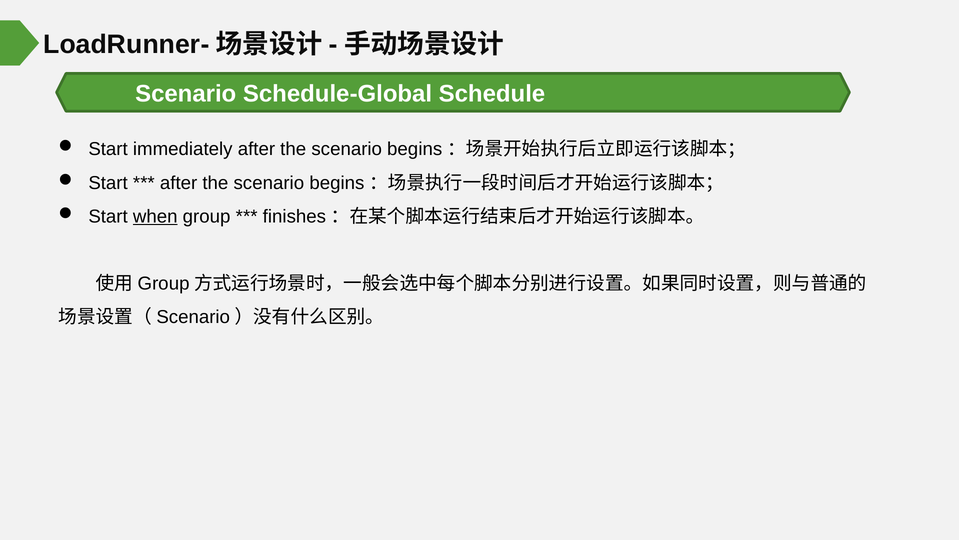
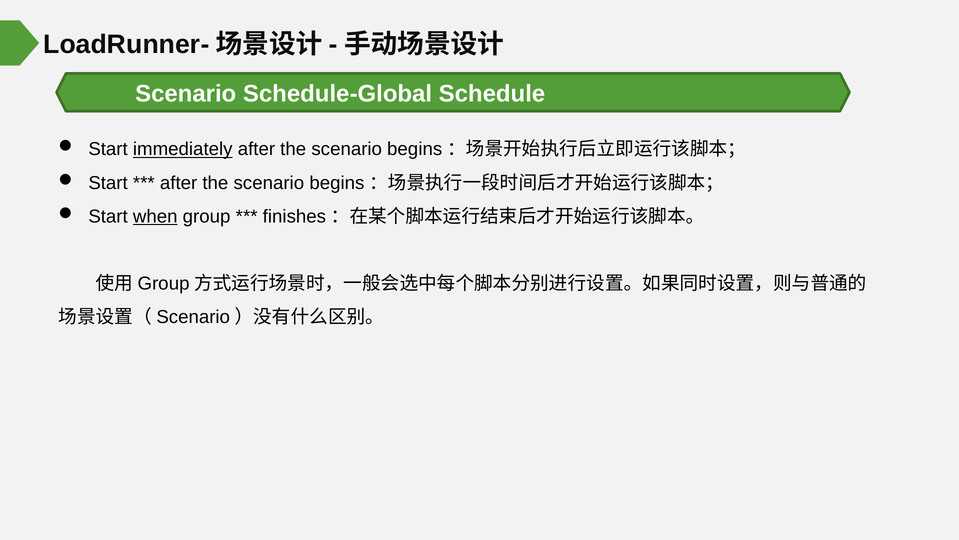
immediately underline: none -> present (183, 149)
